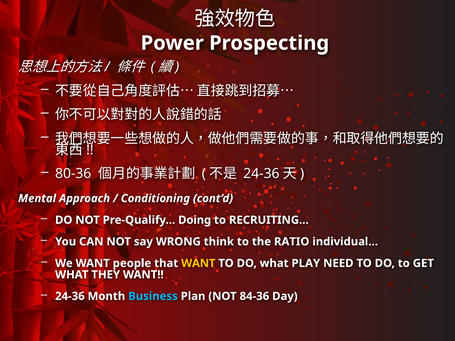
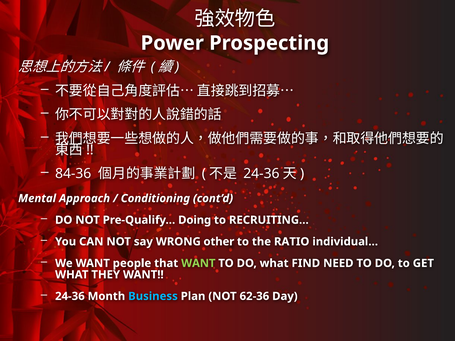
80-36: 80-36 -> 84-36 (73, 174)
think: think -> other (219, 242)
WANT colour: yellow -> light green (198, 263)
PLAY: PLAY -> FIND (306, 263)
84-36: 84-36 -> 62-36 (254, 296)
